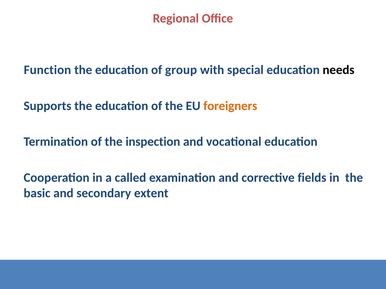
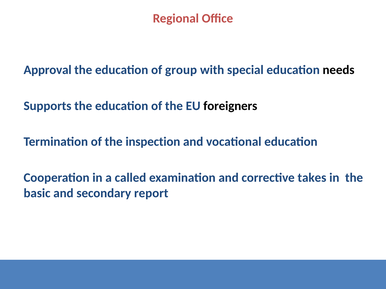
Function: Function -> Approval (48, 70)
foreigners colour: orange -> black (230, 106)
fields: fields -> takes (312, 178)
extent: extent -> report (151, 193)
